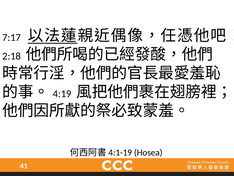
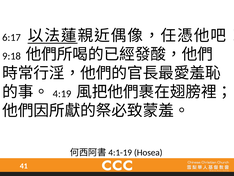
7:17: 7:17 -> 6:17 (12, 37)
2:18: 2:18 -> 9:18 (12, 56)
